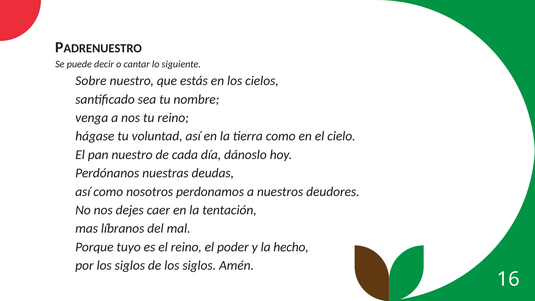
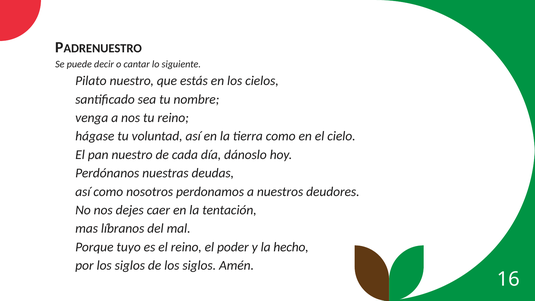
Sobre: Sobre -> Pilato (91, 81)
